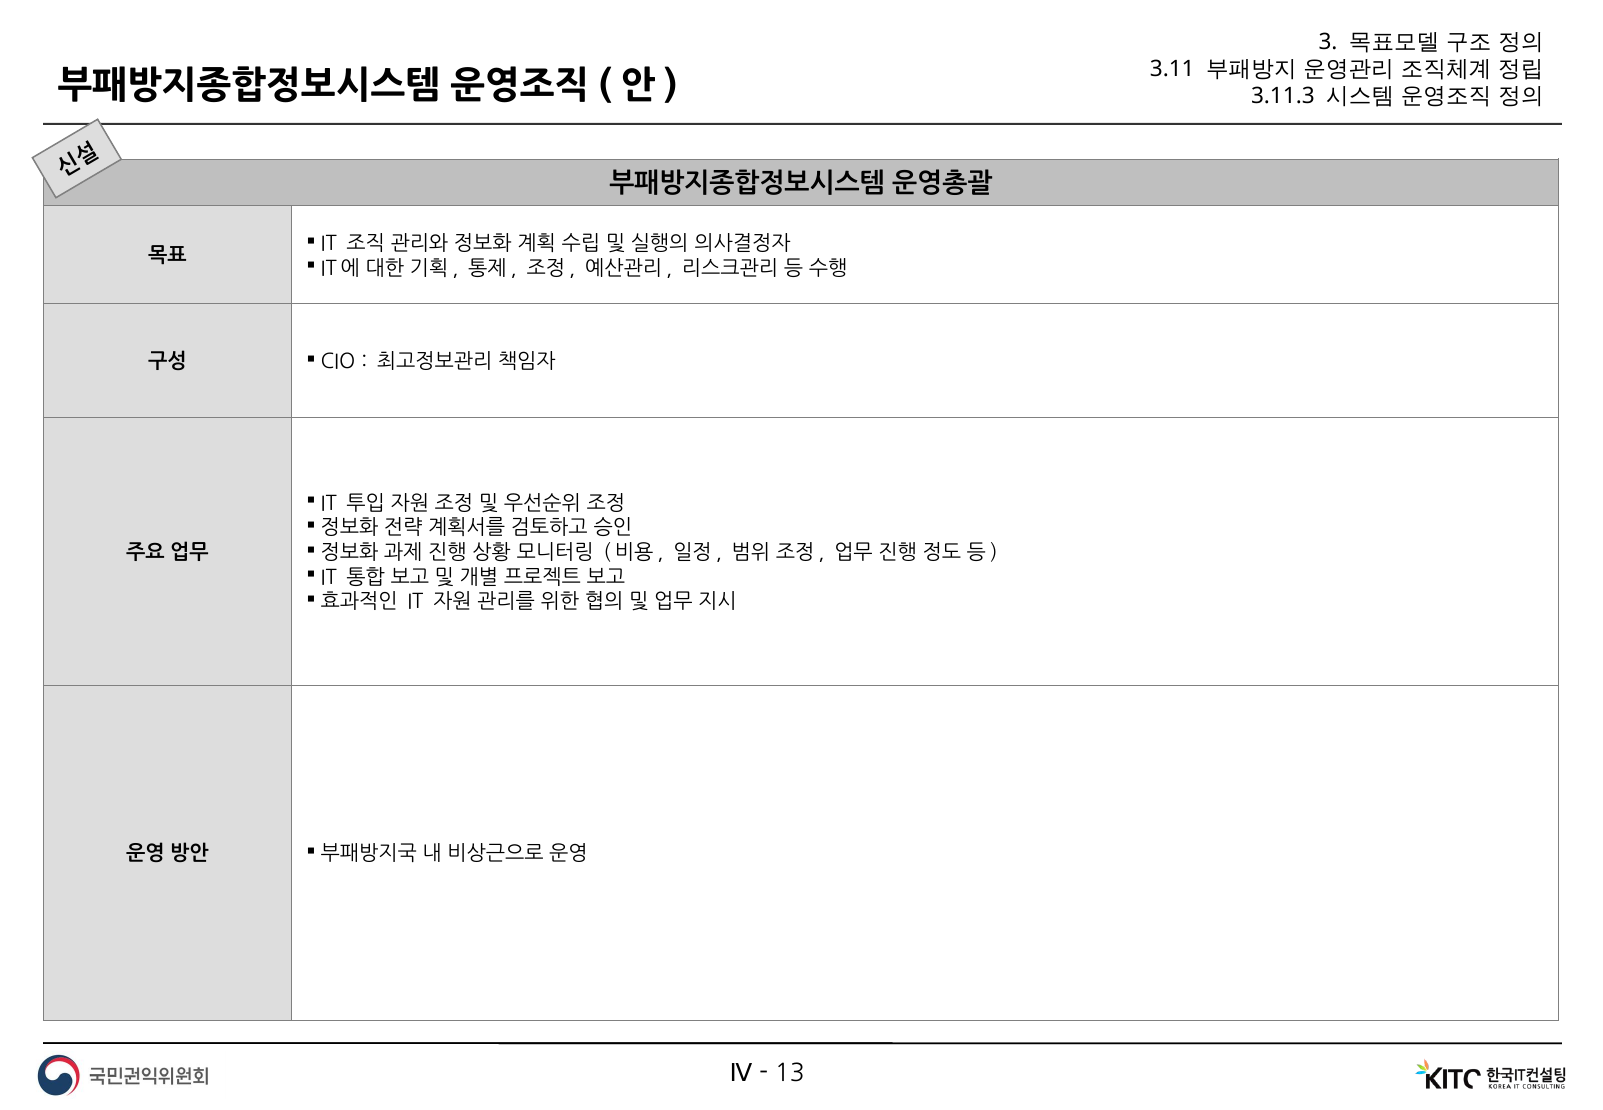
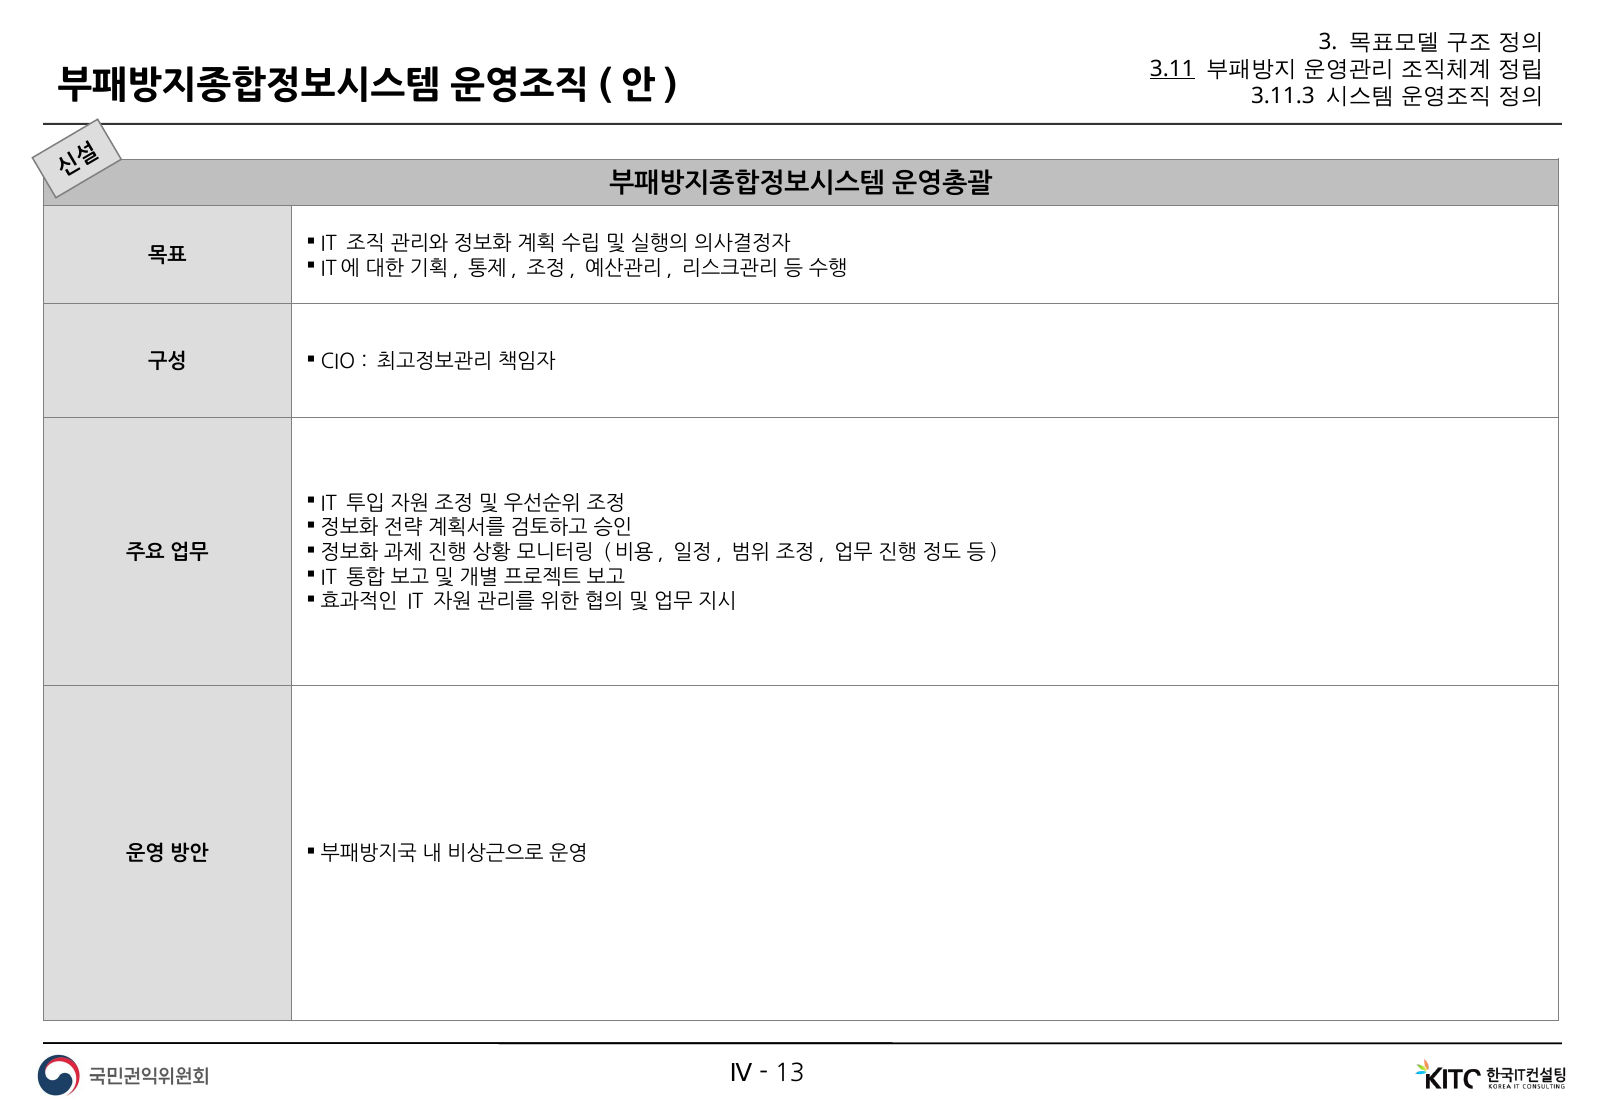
3.11 underline: none -> present (1172, 69)
